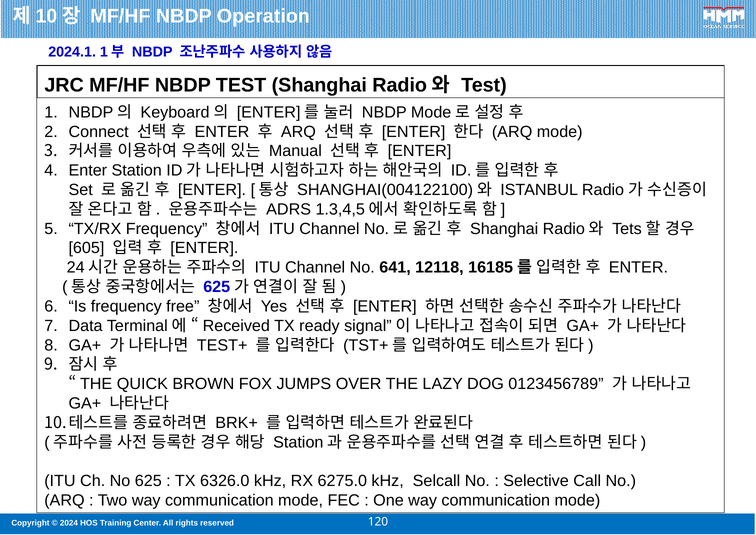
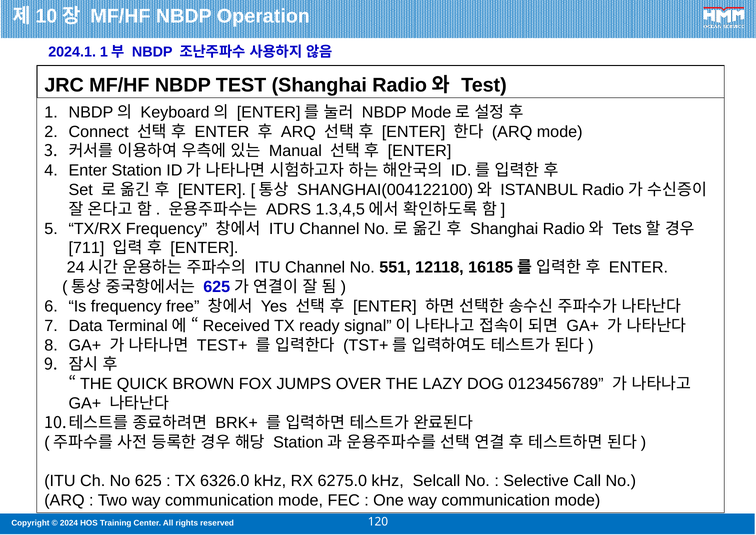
605: 605 -> 711 (86, 248)
641: 641 -> 551 (395, 267)
